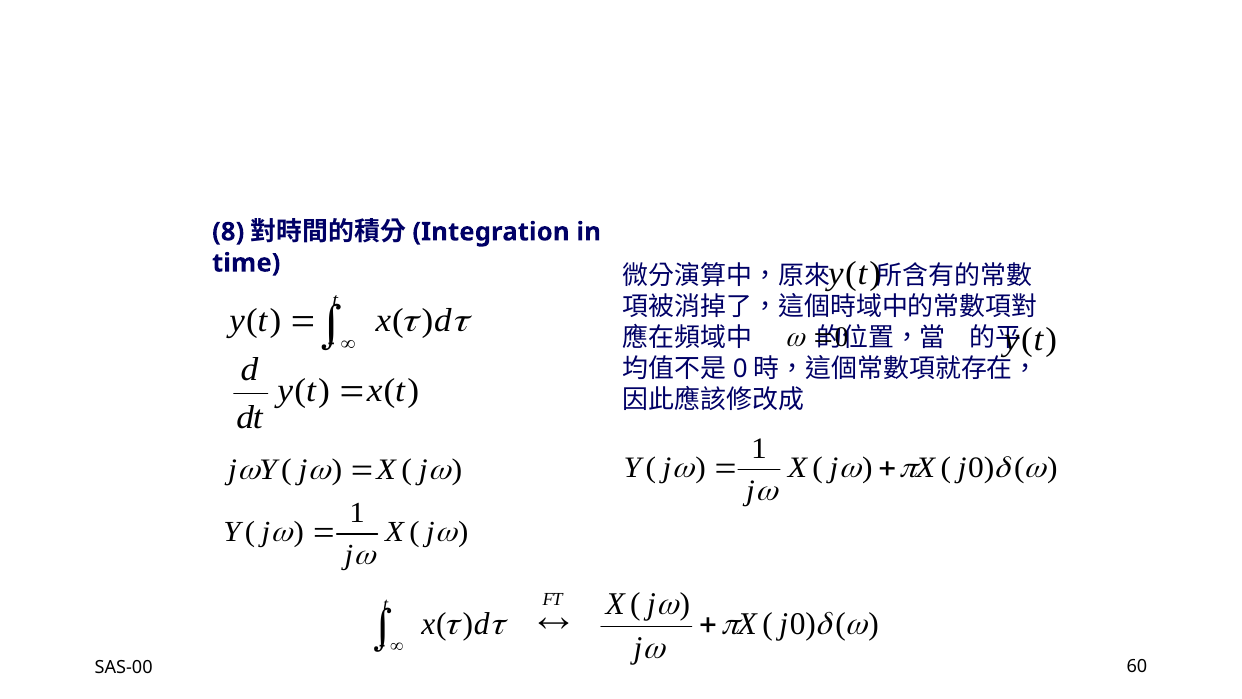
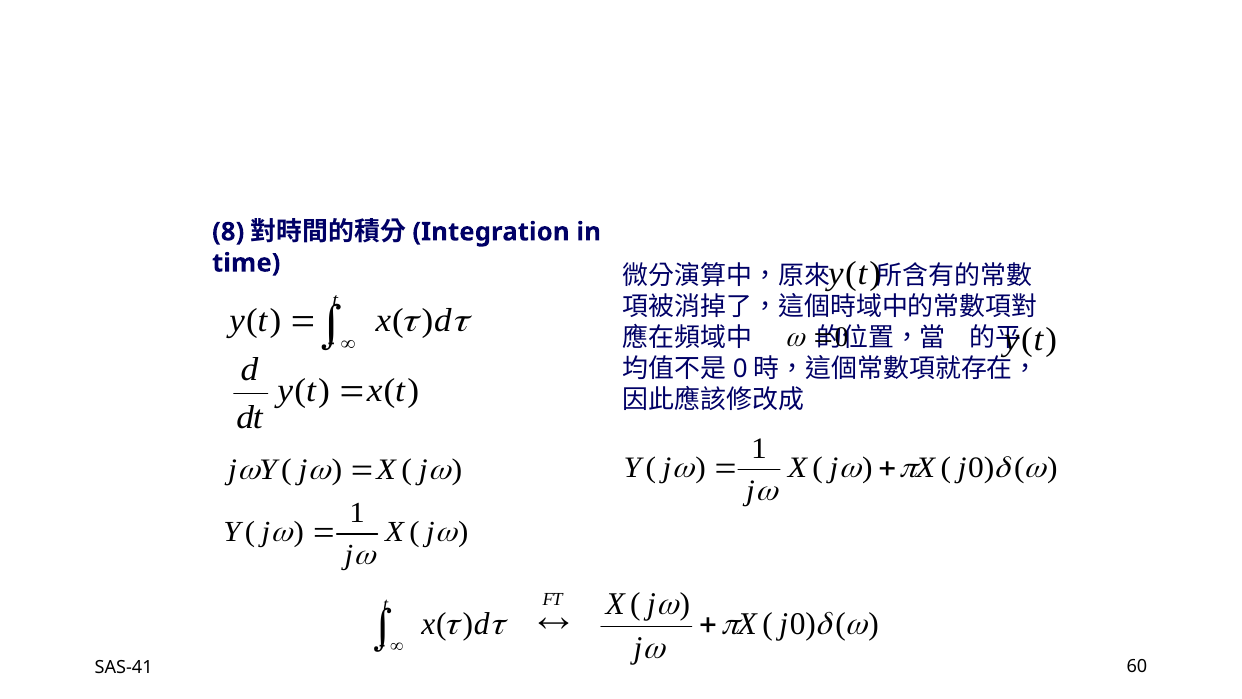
SAS-00: SAS-00 -> SAS-41 (124, 667)
